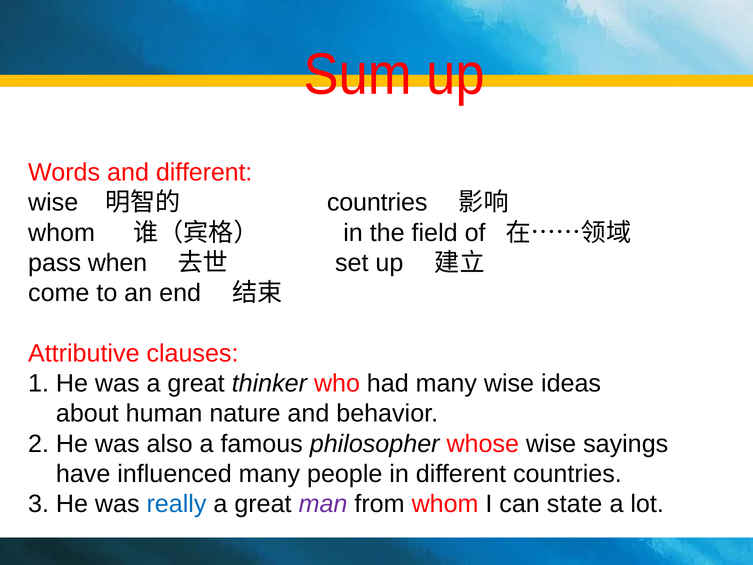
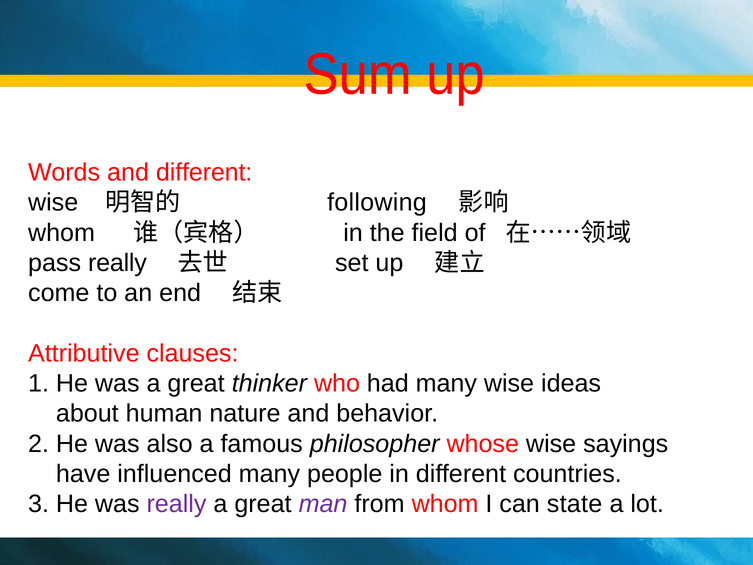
countries: countries -> following (377, 203)
pass when: when -> really (117, 263)
really colour: blue -> purple (176, 504)
